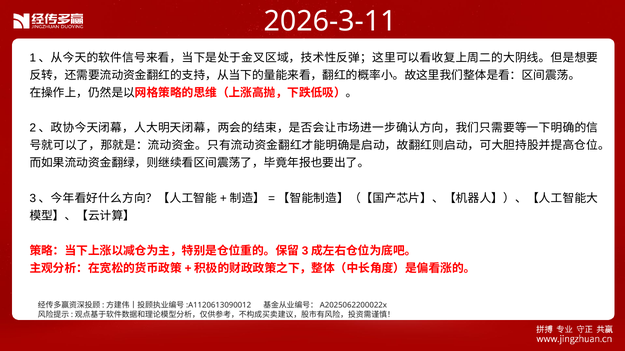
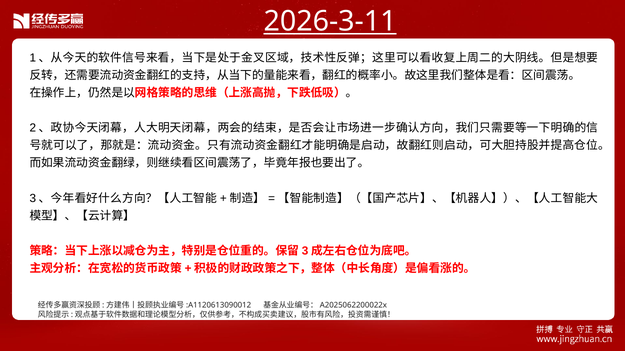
2026-3-11 underline: none -> present (330, 21)
